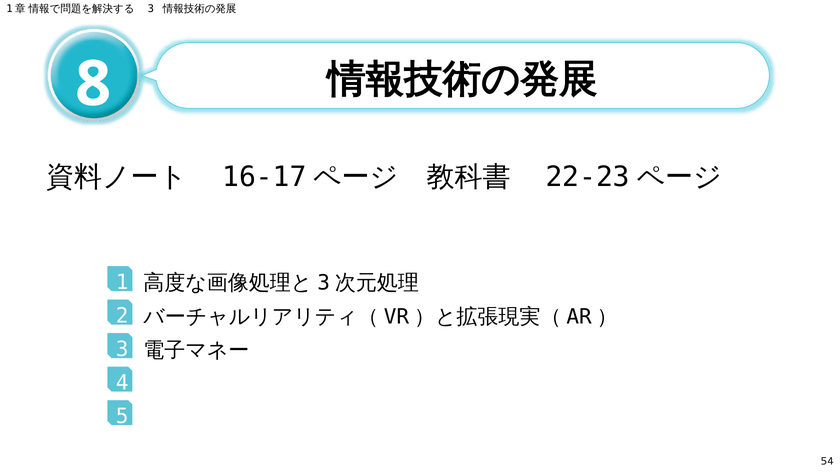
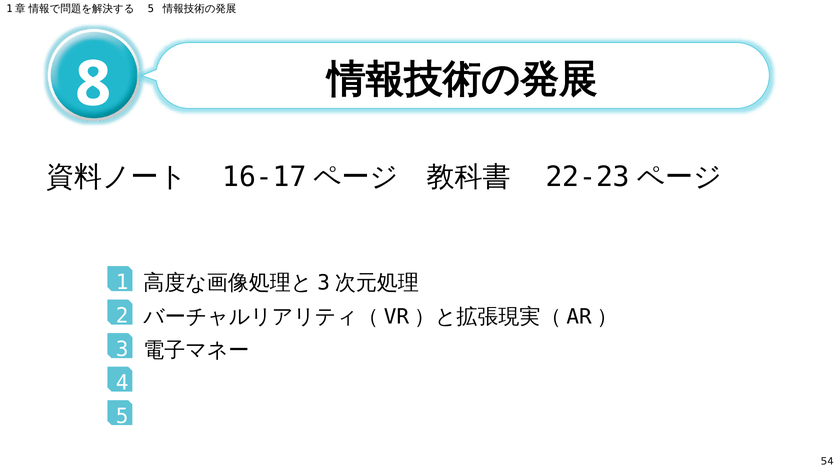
3: 3 -> 5 (151, 9)
